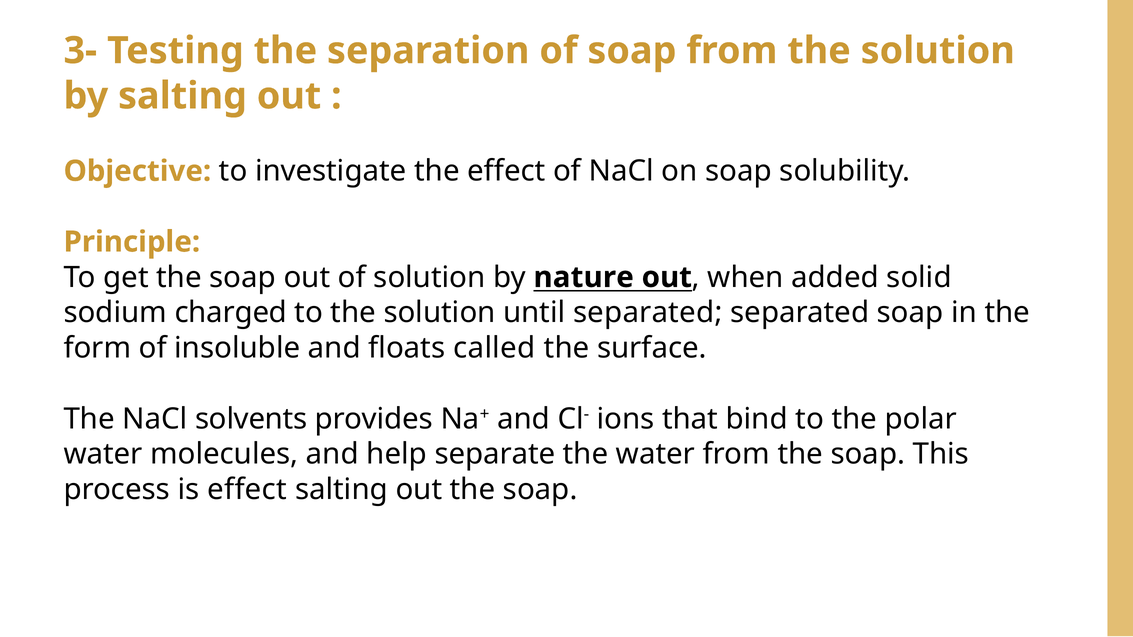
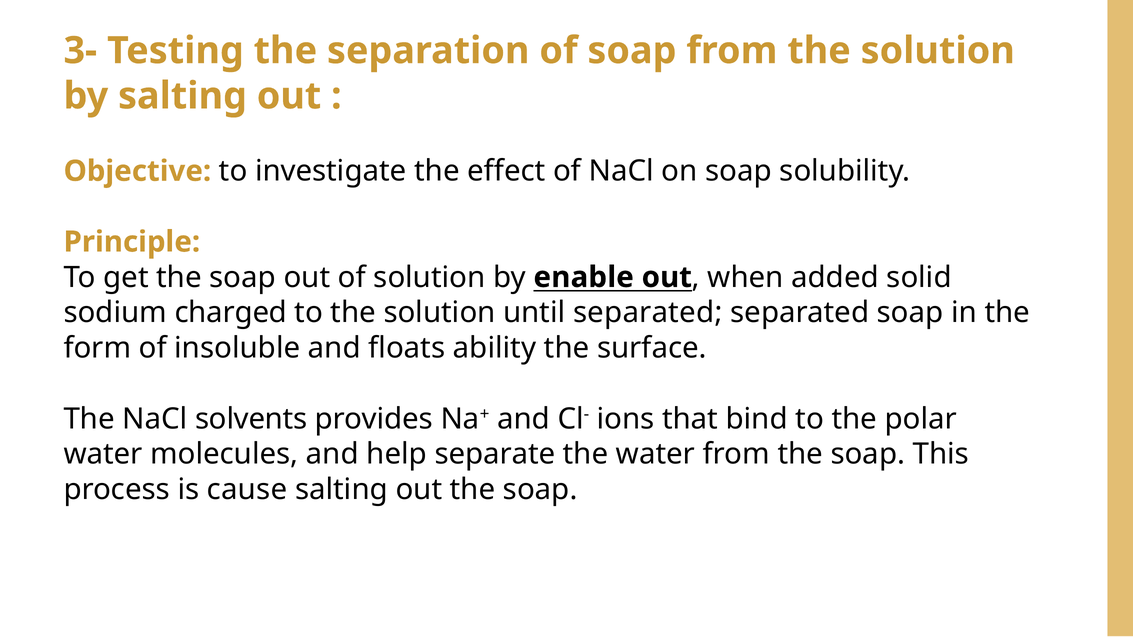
nature: nature -> enable (584, 277)
called: called -> ability (494, 348)
is effect: effect -> cause (247, 490)
